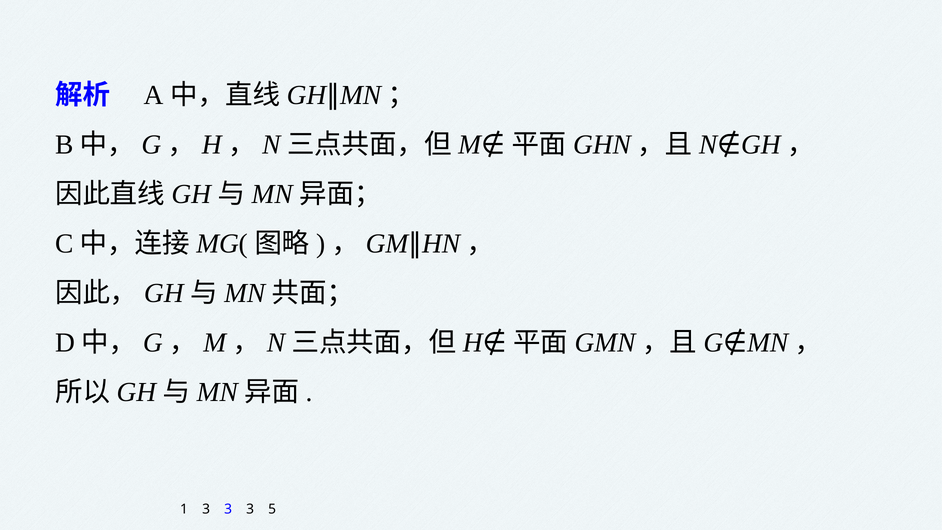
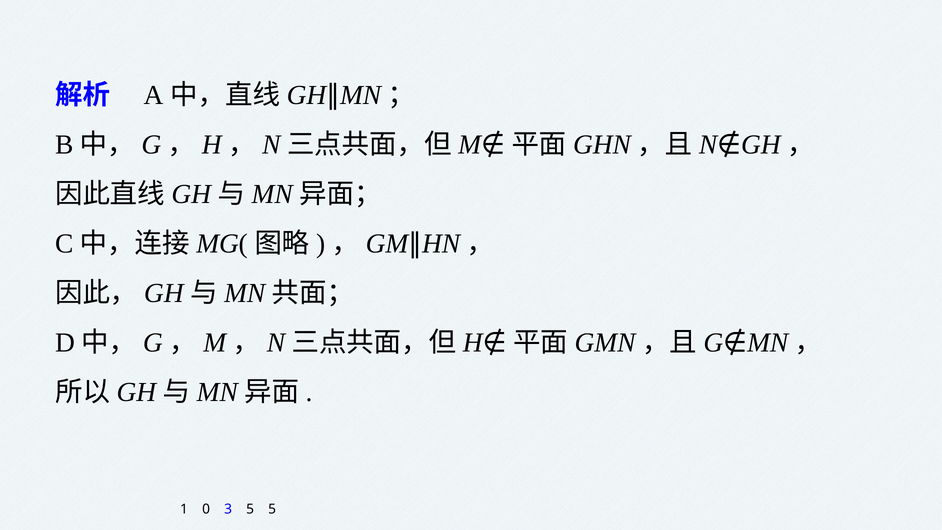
1 3: 3 -> 0 (206, 509)
3: 3 -> 5 (250, 509)
